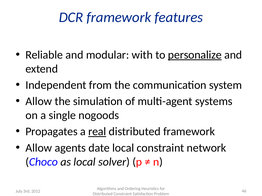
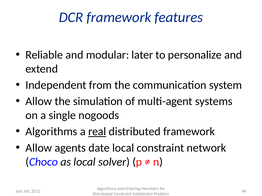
with: with -> later (142, 55)
personalize underline: present -> none (195, 55)
Propagates: Propagates -> Algorithms (51, 132)
